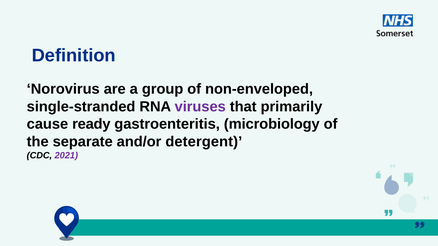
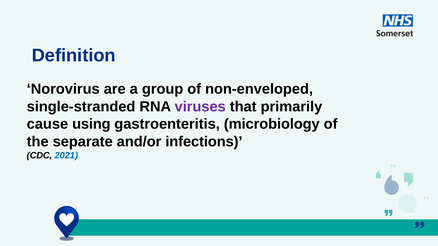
ready: ready -> using (91, 124)
detergent: detergent -> infections (204, 142)
2021 colour: purple -> blue (66, 156)
